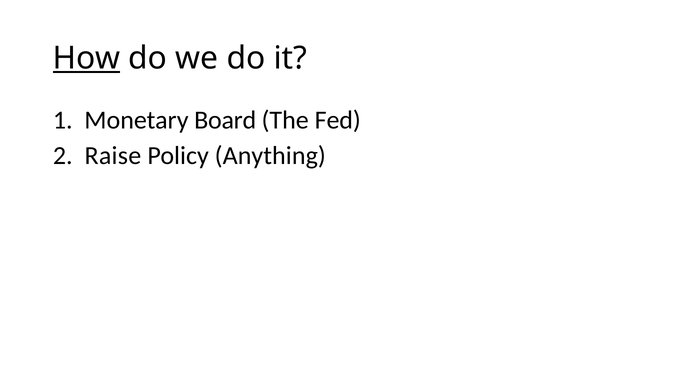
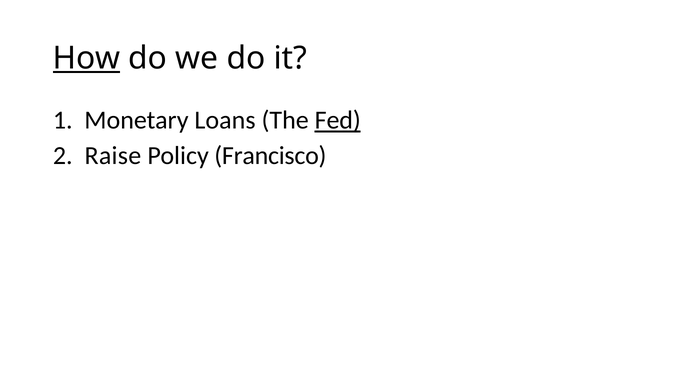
Board: Board -> Loans (225, 120)
Fed underline: none -> present (338, 120)
Anything: Anything -> Francisco (270, 156)
